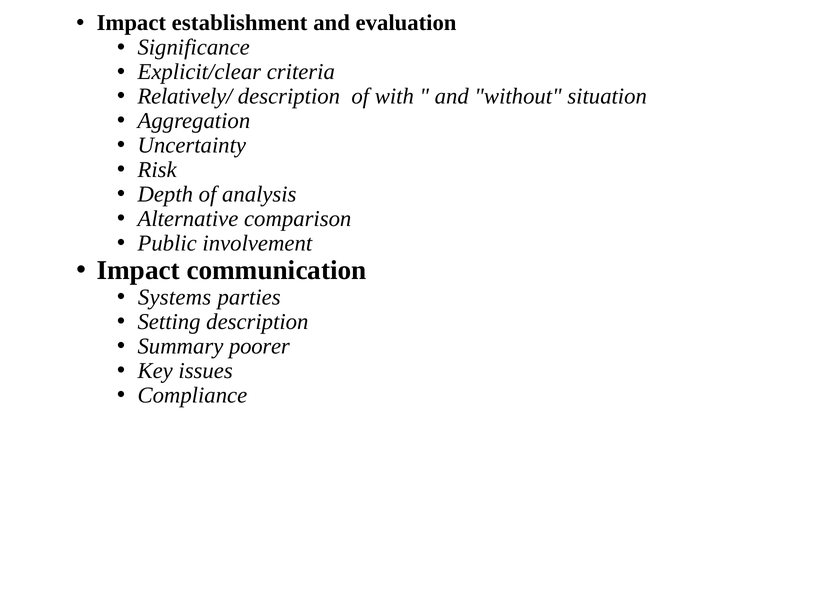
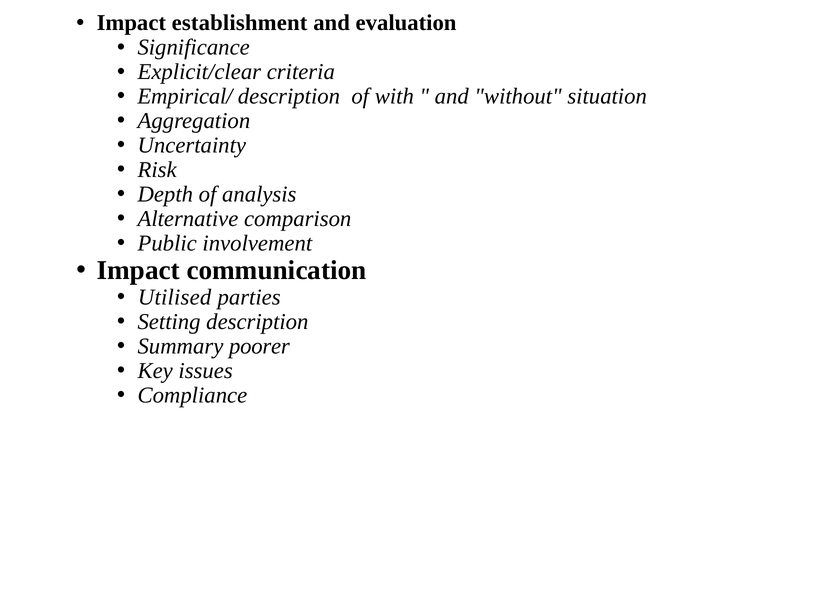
Relatively/: Relatively/ -> Empirical/ (185, 97)
Systems: Systems -> Utilised (175, 298)
